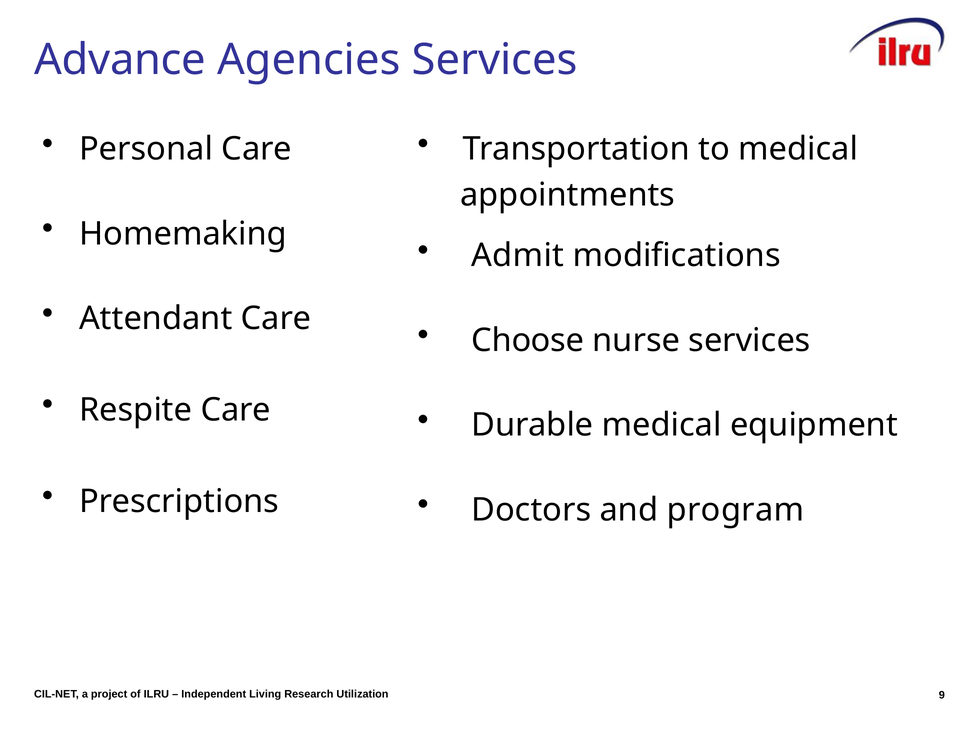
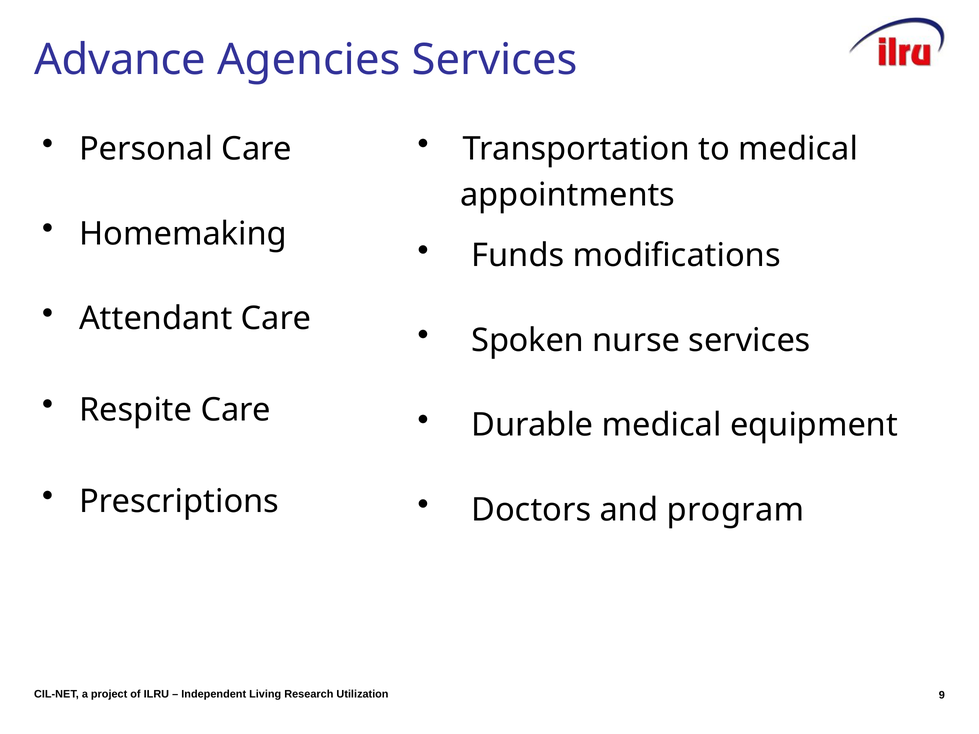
Admit: Admit -> Funds (518, 256)
Choose: Choose -> Spoken (528, 341)
